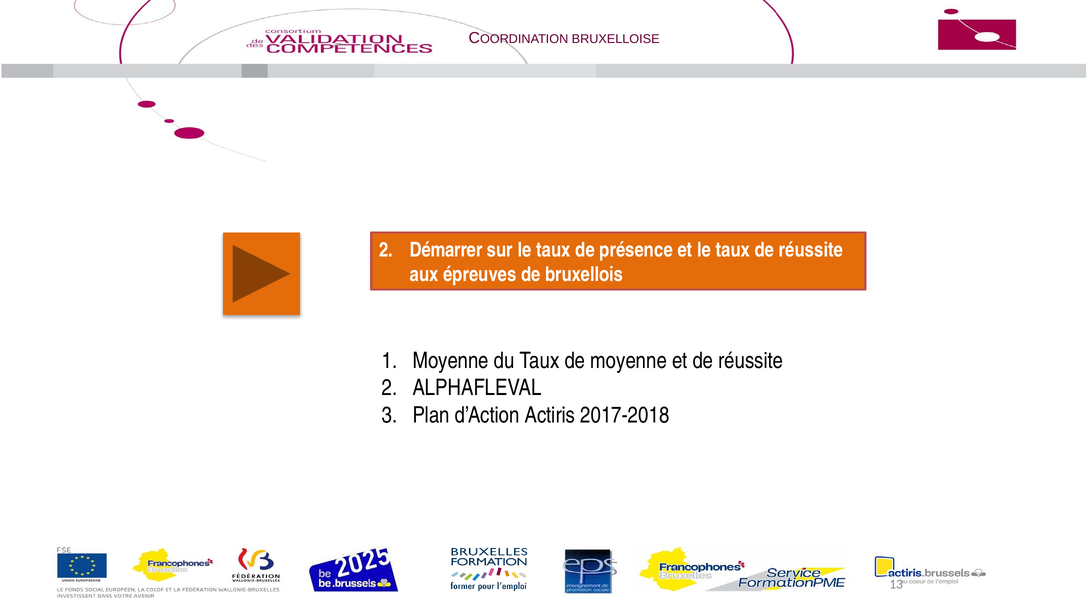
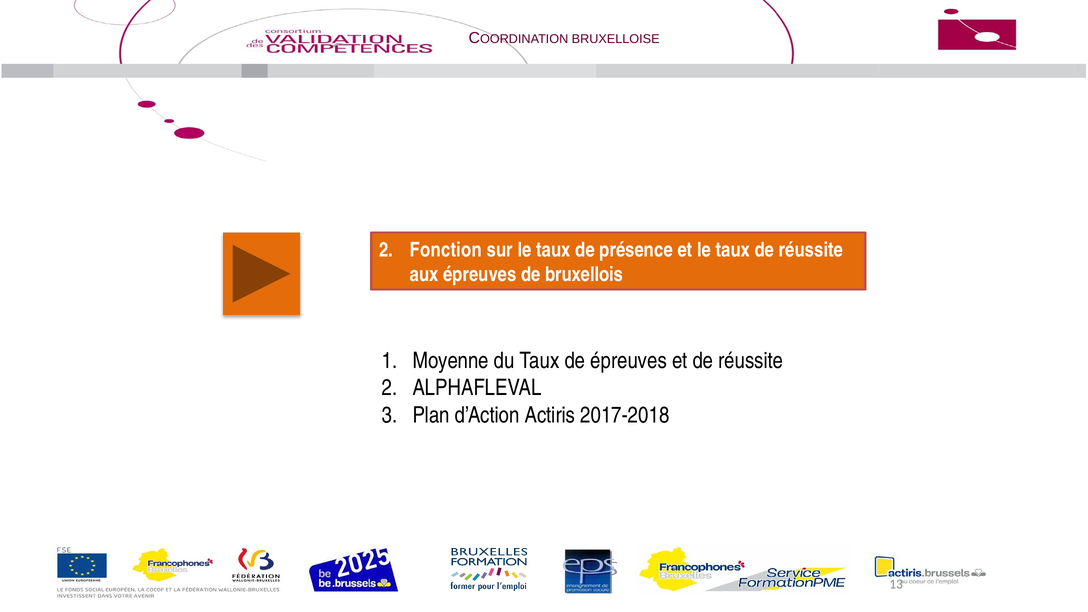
Démarrer: Démarrer -> Fonction (446, 250)
de moyenne: moyenne -> épreuves (629, 361)
